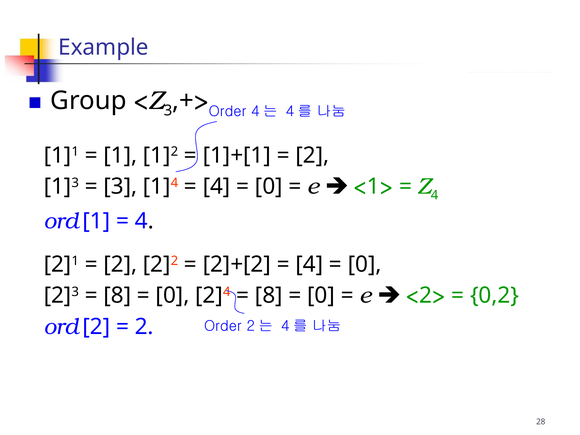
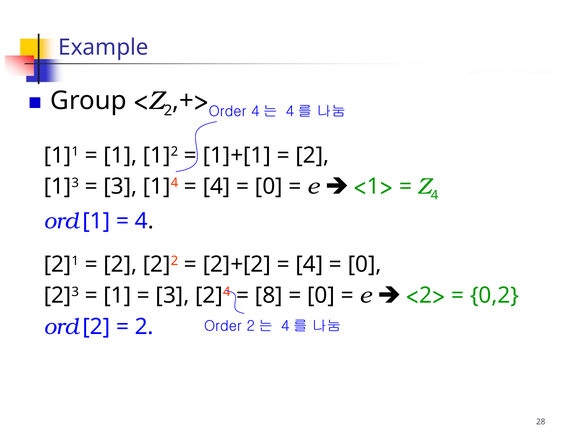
3: 3 -> 2 (168, 111)
8: 8 -> 1 (117, 296)
0: 0 -> 3 (173, 296)
